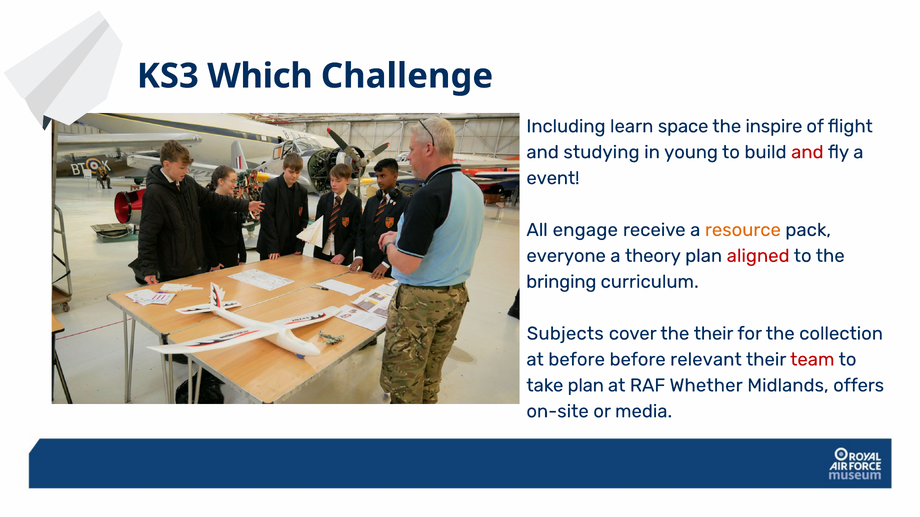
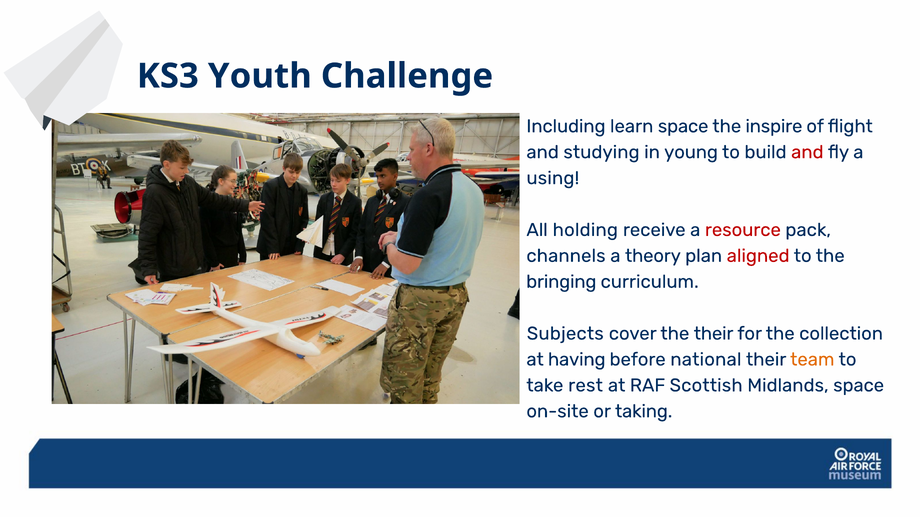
Which: Which -> Youth (260, 76)
event: event -> using (553, 178)
engage: engage -> holding (585, 230)
resource colour: orange -> red (743, 230)
everyone: everyone -> channels (566, 256)
at before: before -> having (577, 360)
relevant: relevant -> national (706, 360)
team colour: red -> orange (812, 360)
take plan: plan -> rest (586, 386)
Whether: Whether -> Scottish (706, 386)
Midlands offers: offers -> space (859, 386)
media: media -> taking (644, 412)
